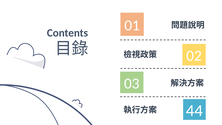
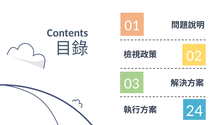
44: 44 -> 24 (194, 111)
